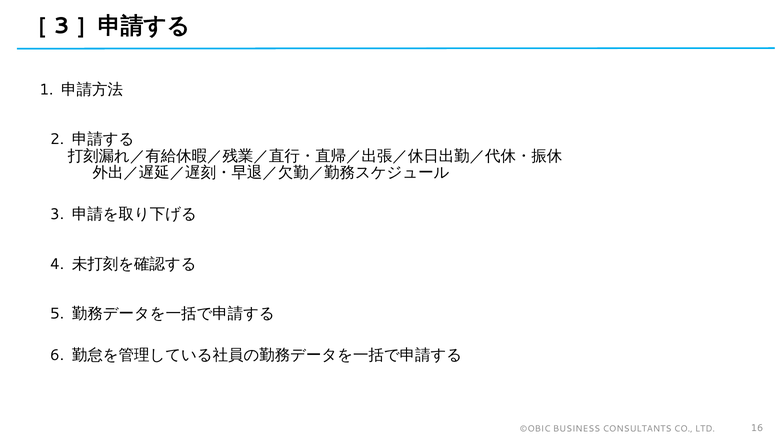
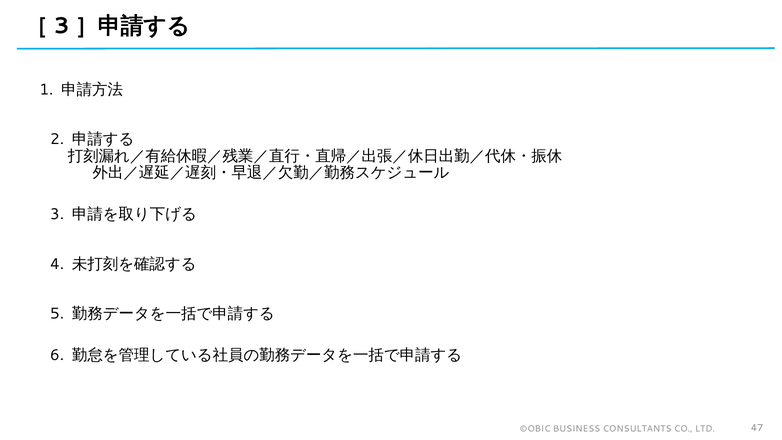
16: 16 -> 47 (757, 428)
